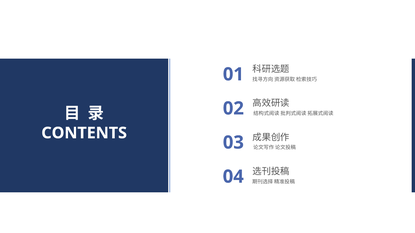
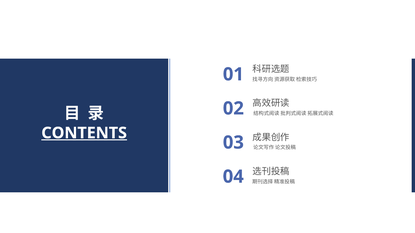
CONTENTS underline: none -> present (84, 133)
